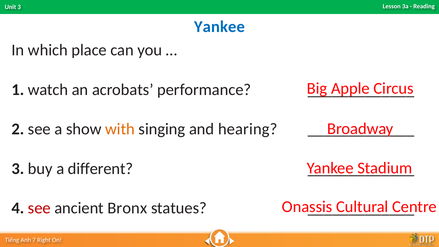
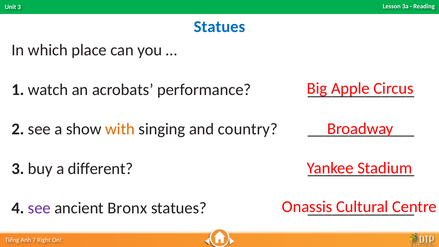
Yankee: Yankee -> Statues (219, 27)
hearing: hearing -> country (248, 129)
see colour: red -> purple (39, 208)
